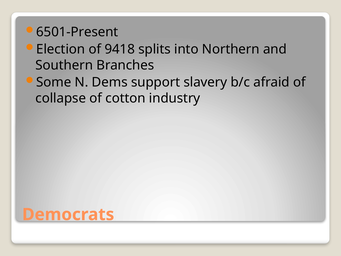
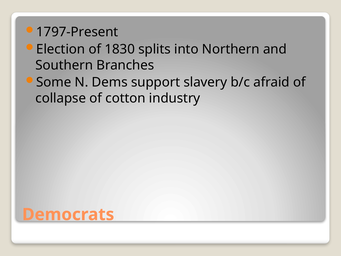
6501-Present: 6501-Present -> 1797-Present (77, 32)
9418: 9418 -> 1830 (120, 49)
